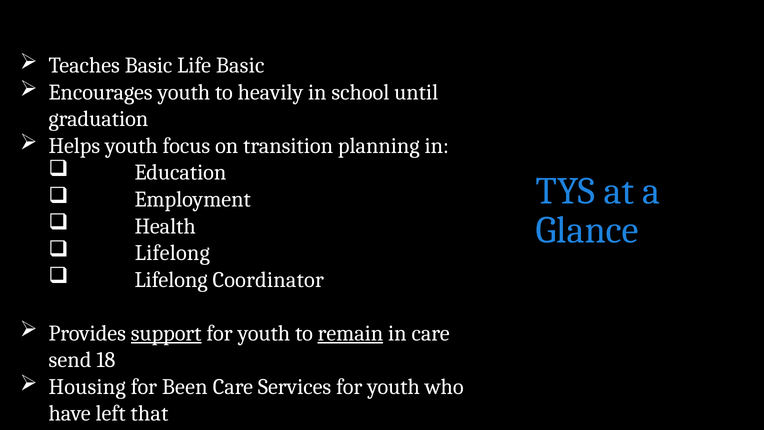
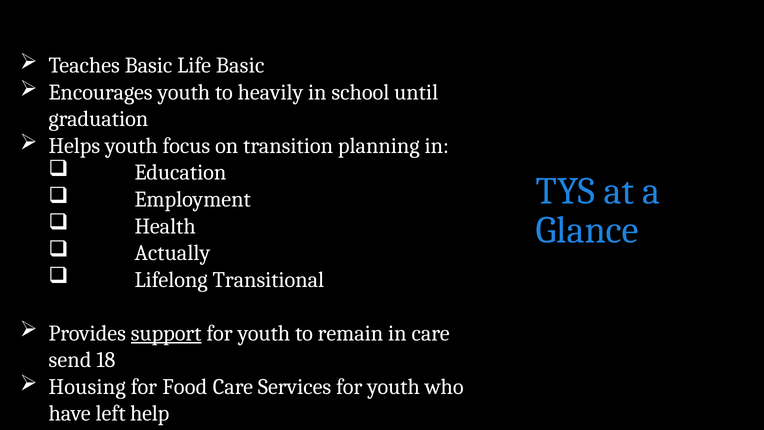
Lifelong: Lifelong -> Actually (172, 253)
Coordinator: Coordinator -> Transitional (268, 280)
remain underline: present -> none (350, 333)
Been: Been -> Food (185, 387)
that: that -> help (150, 413)
